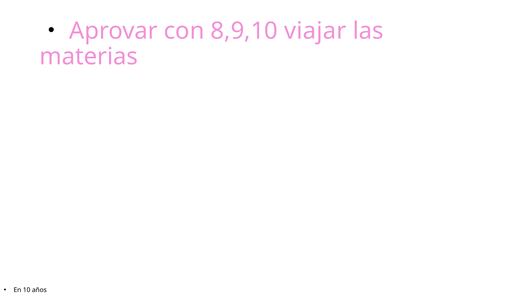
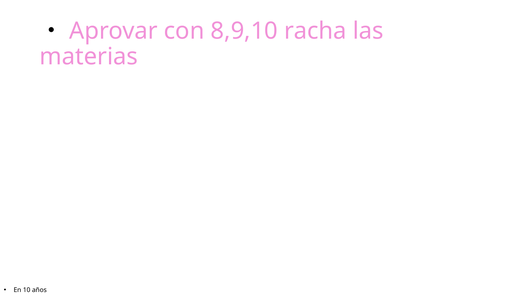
viajar: viajar -> racha (315, 31)
